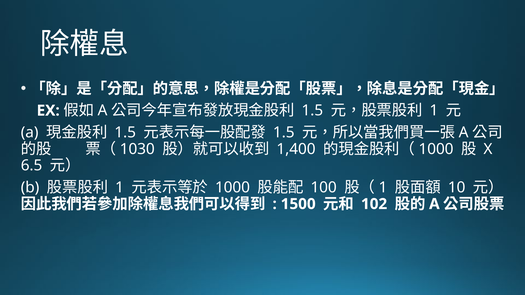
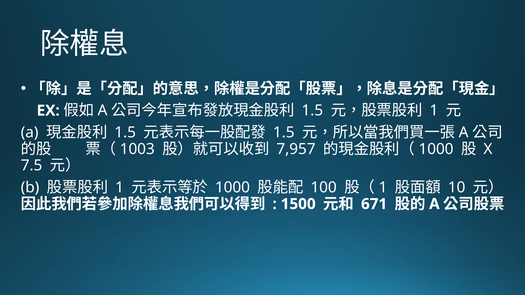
1030: 1030 -> 1003 (137, 149)
1,400: 1,400 -> 7,957 (296, 149)
6.5: 6.5 -> 7.5 (32, 166)
102: 102 -> 671 (374, 204)
